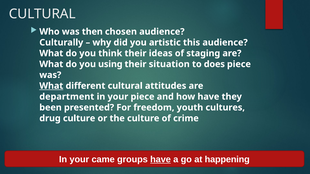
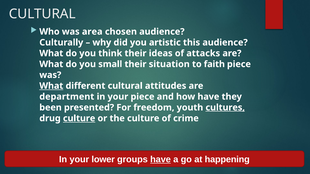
then: then -> area (92, 32)
staging: staging -> attacks (203, 53)
using: using -> small (110, 64)
does: does -> faith (214, 64)
cultures underline: none -> present (225, 108)
culture underline: none -> present (79, 119)
came: came -> lower (103, 160)
